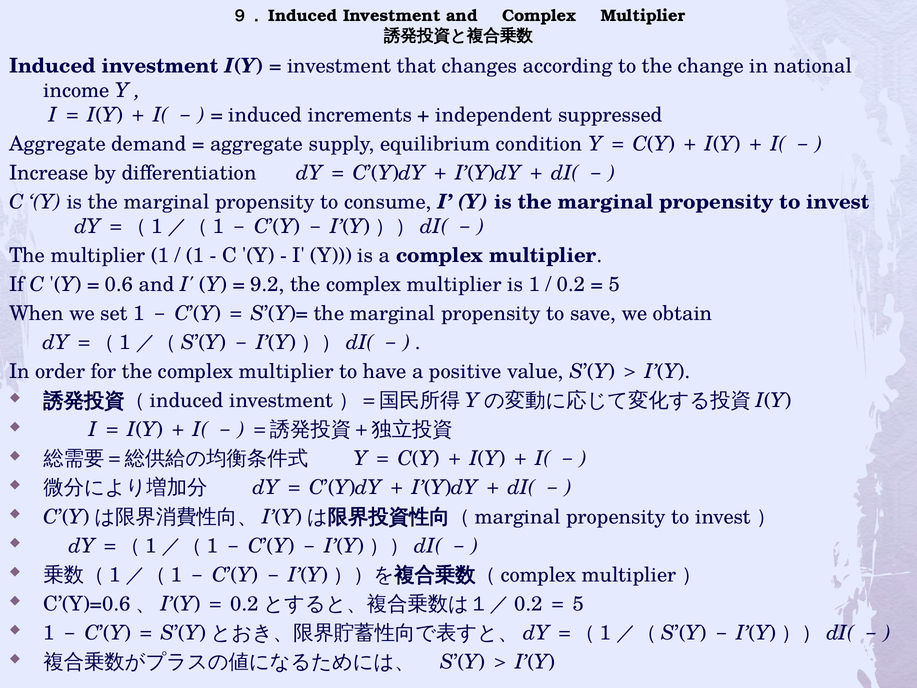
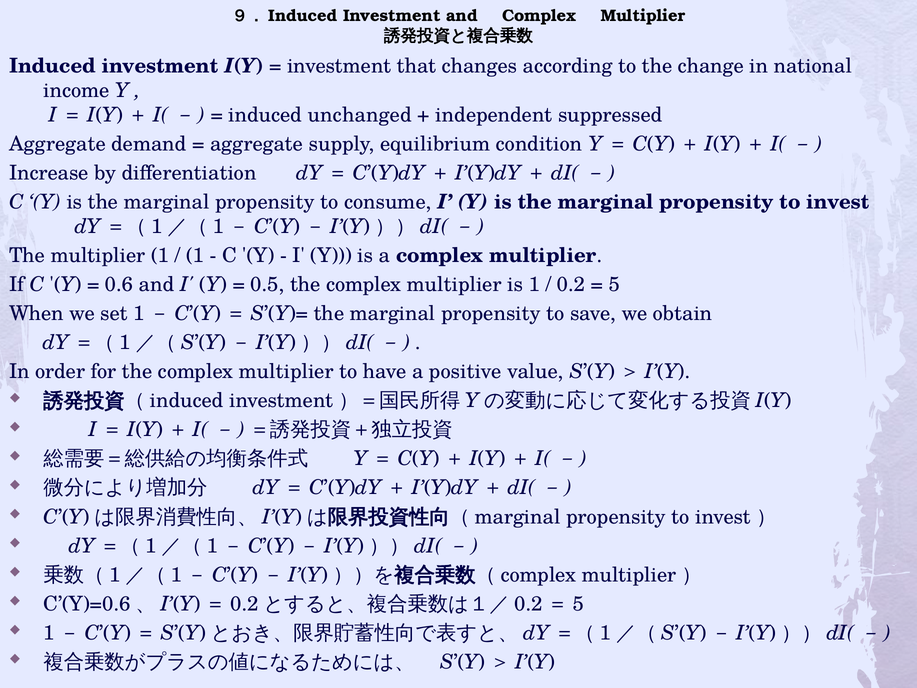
increments: increments -> unchanged (360, 115)
9.2: 9.2 -> 0.5 (267, 284)
